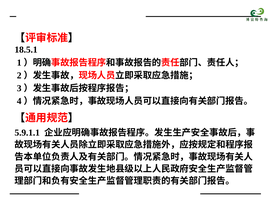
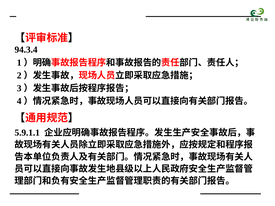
18.5.1: 18.5.1 -> 94.3.4 (26, 50)
